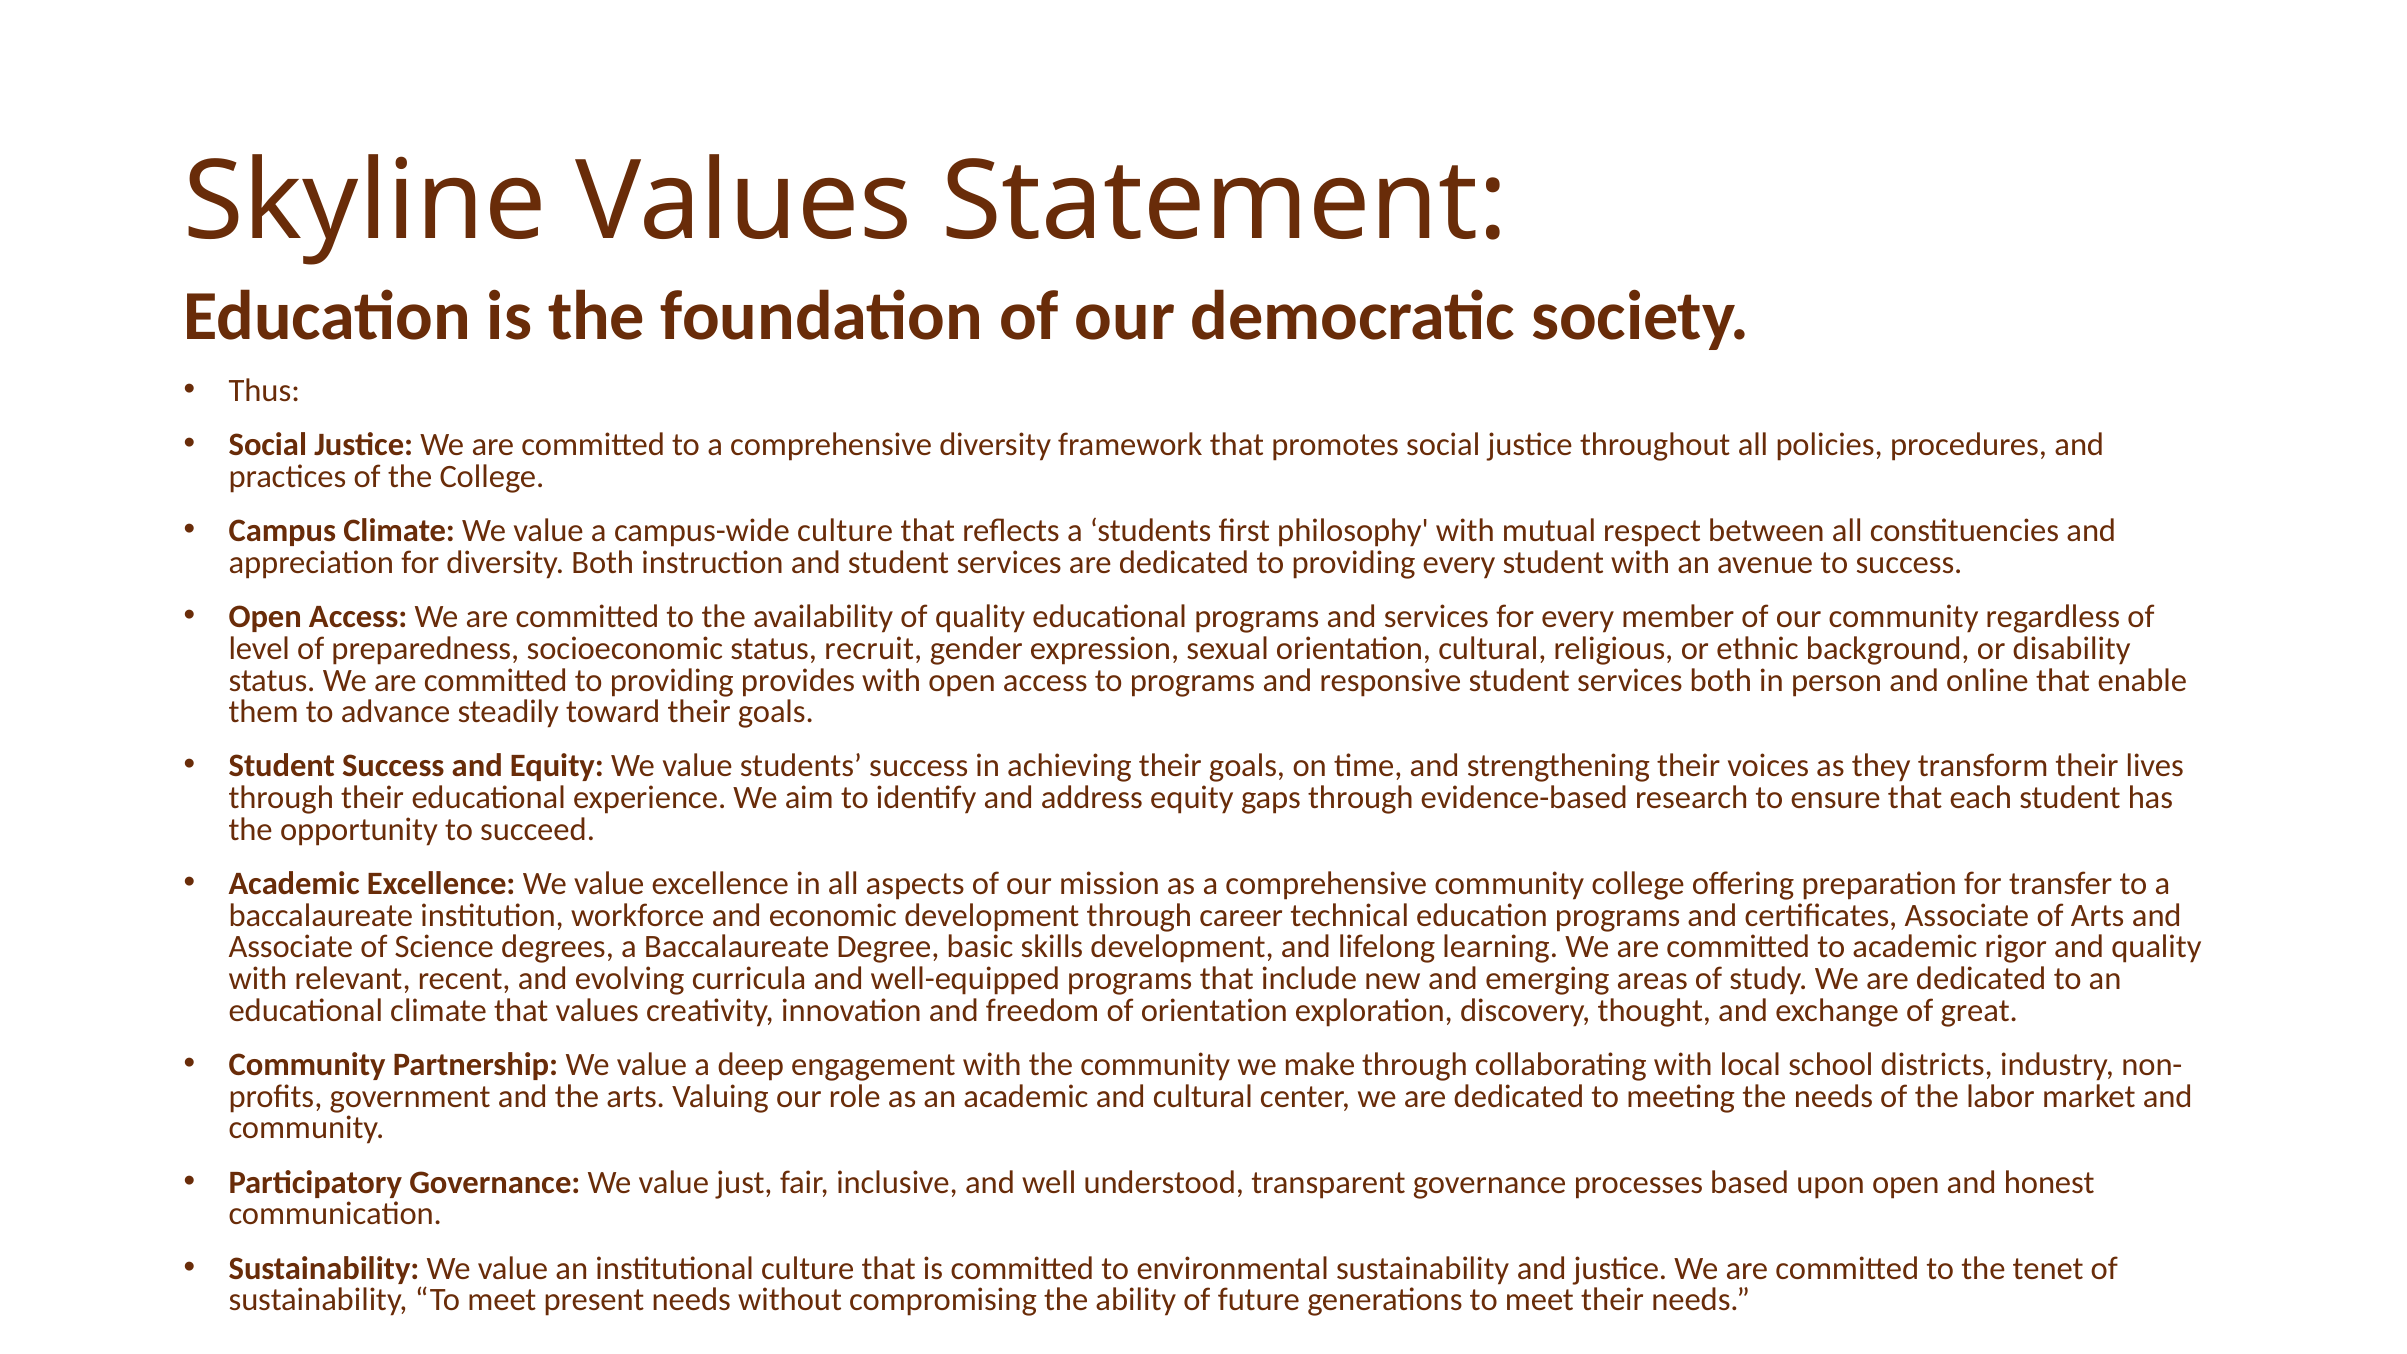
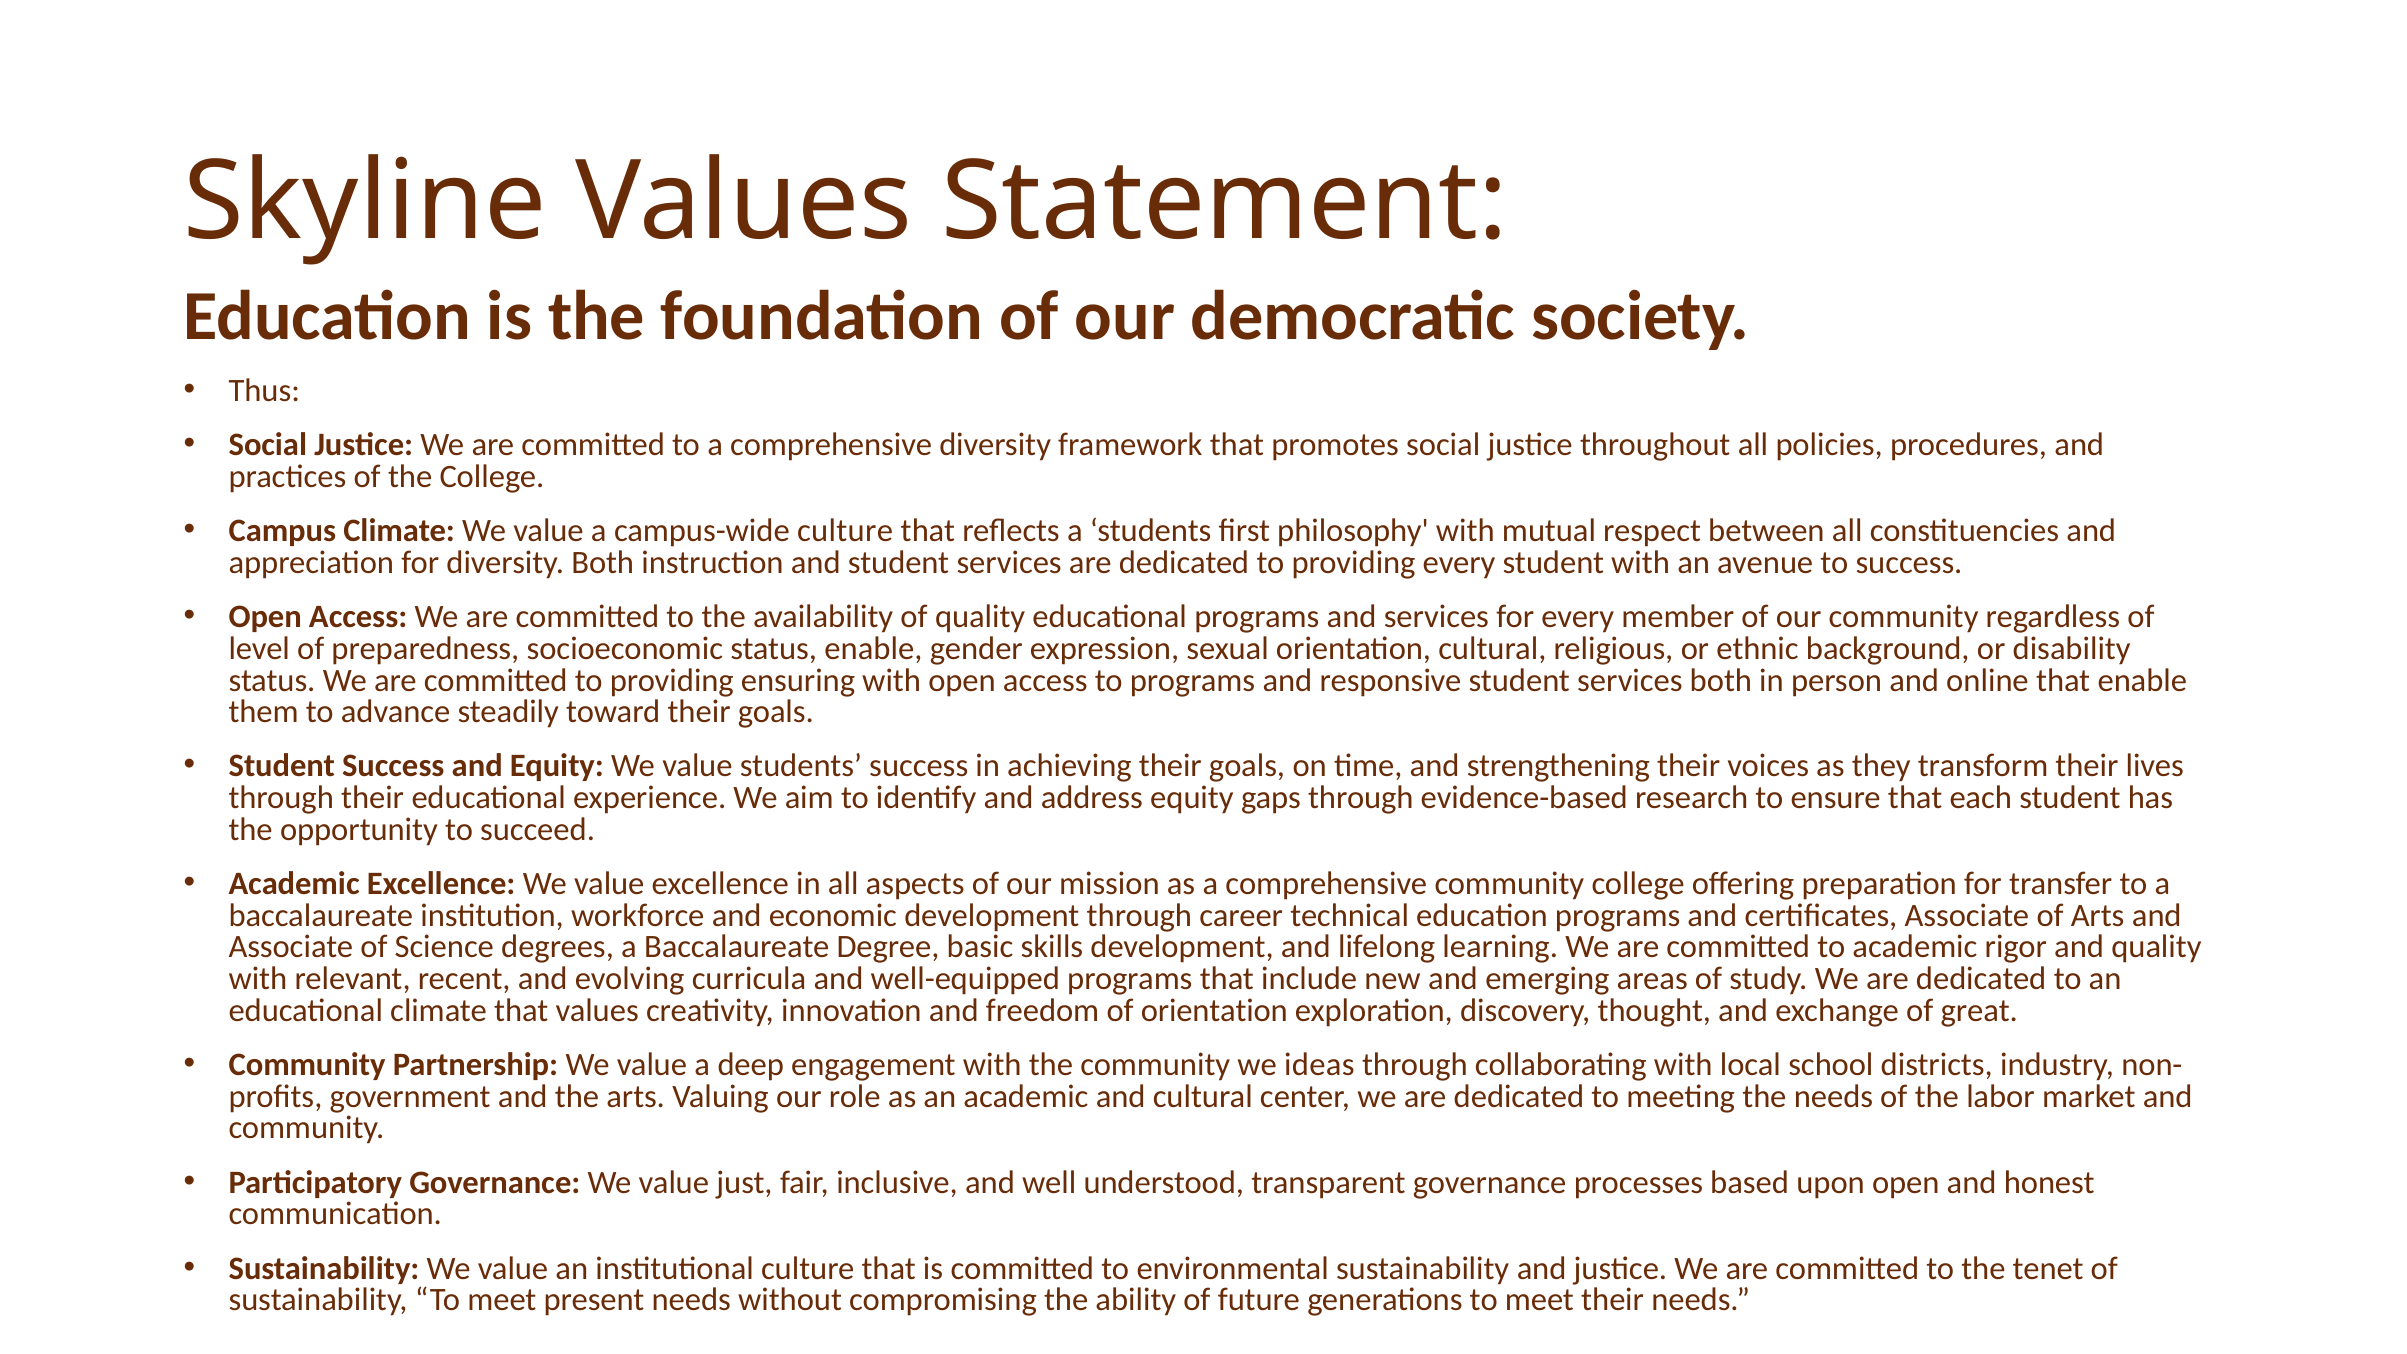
status recruit: recruit -> enable (873, 649)
provides: provides -> ensuring (798, 680)
make: make -> ideas (1319, 1065)
